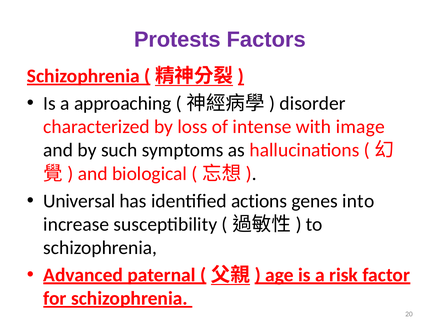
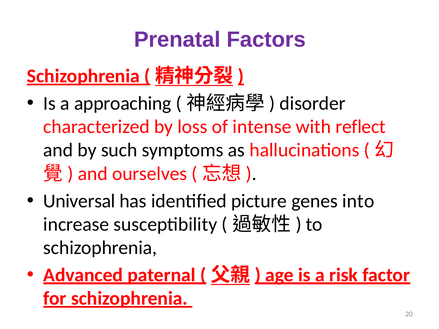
Protests: Protests -> Prenatal (177, 40)
image: image -> reflect (361, 127)
biological: biological -> ourselves (150, 174)
actions: actions -> picture (259, 201)
